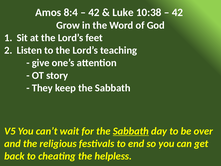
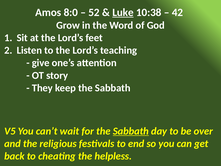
8:4: 8:4 -> 8:0 (71, 12)
42: 42 -> 52 (94, 12)
Luke underline: none -> present (123, 12)
